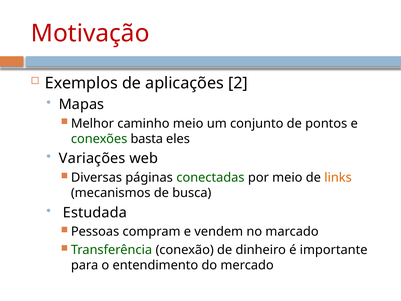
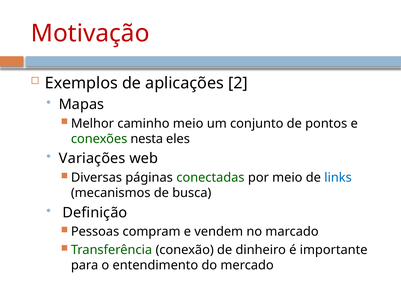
basta: basta -> nesta (147, 139)
links colour: orange -> blue (338, 177)
Estudada: Estudada -> Definição (95, 212)
